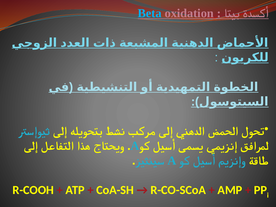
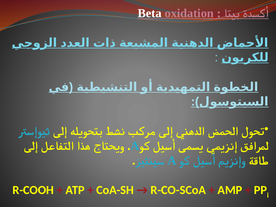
Beta colour: light blue -> white (150, 13)
